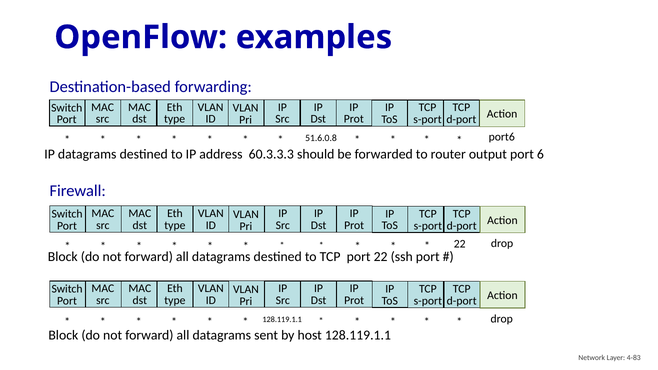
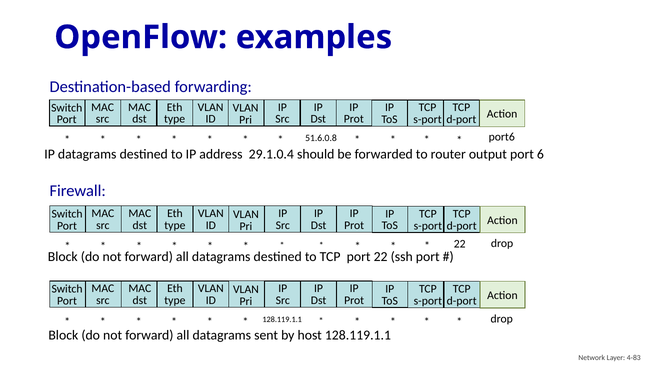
60.3.3.3: 60.3.3.3 -> 29.1.0.4 (271, 154)
